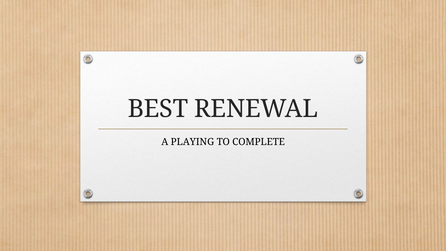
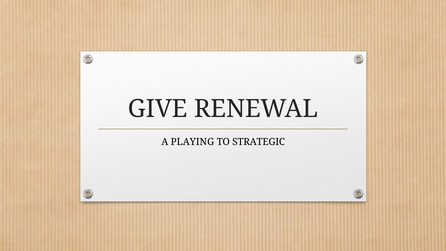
BEST: BEST -> GIVE (158, 109)
COMPLETE: COMPLETE -> STRATEGIC (259, 142)
